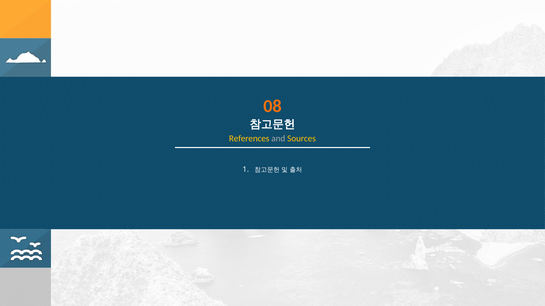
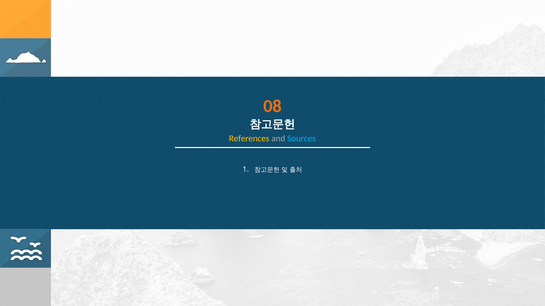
Sources colour: yellow -> light blue (302, 139)
